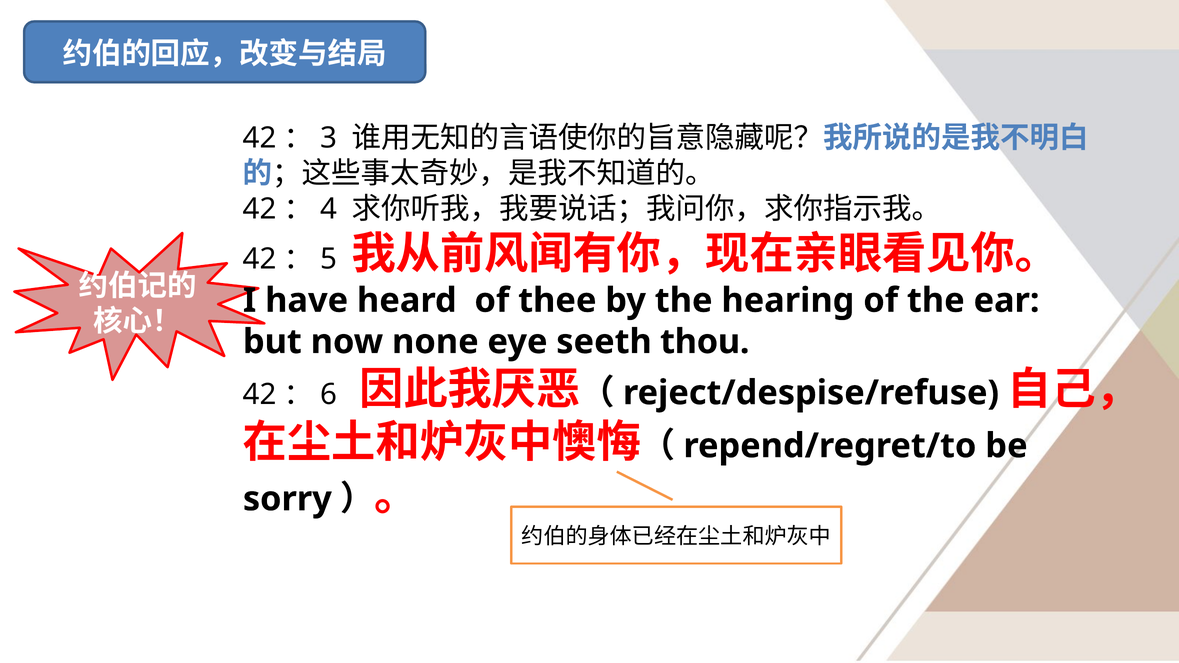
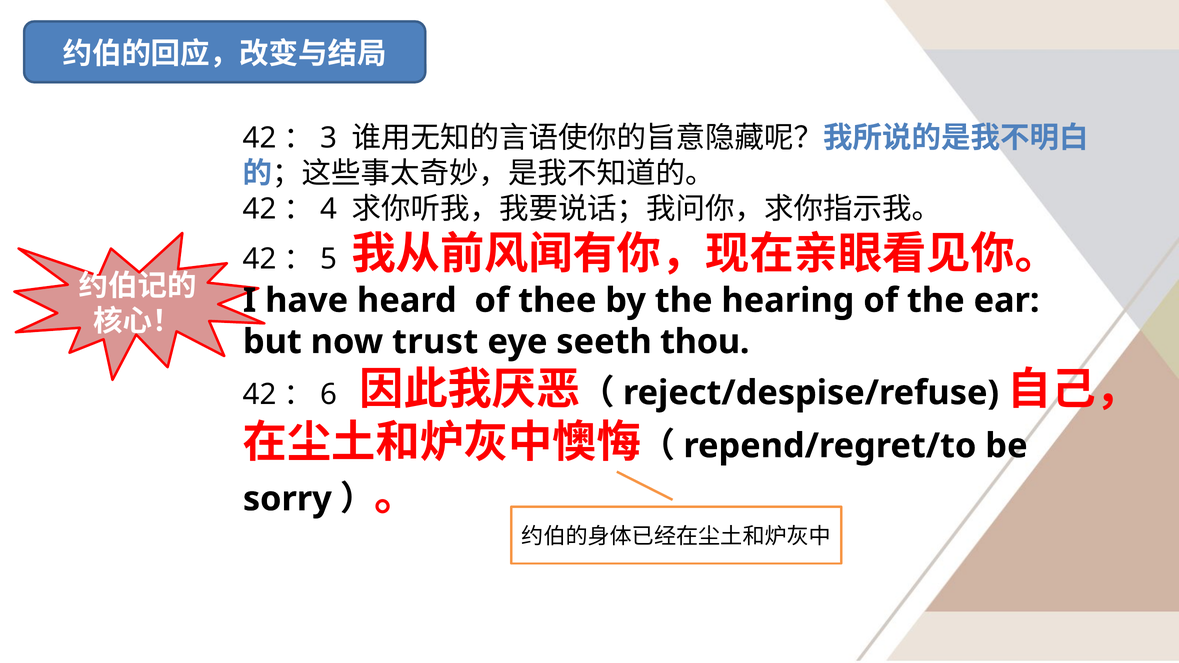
none: none -> trust (435, 342)
